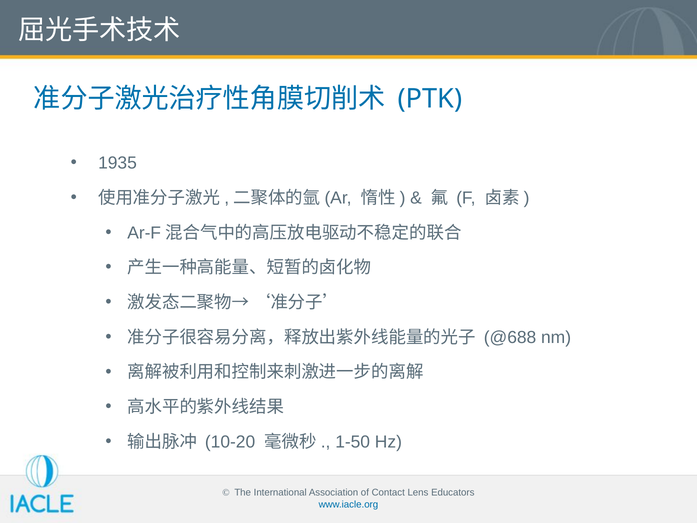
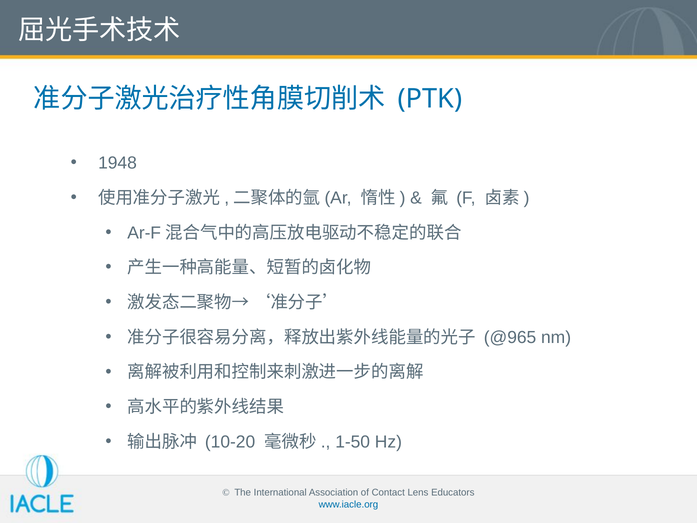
1935: 1935 -> 1948 (117, 163)
@688: @688 -> @965 (510, 337)
